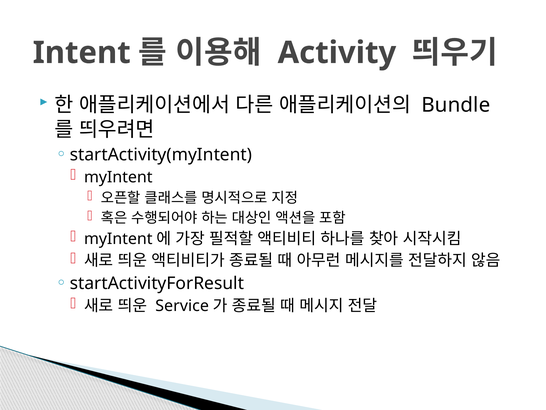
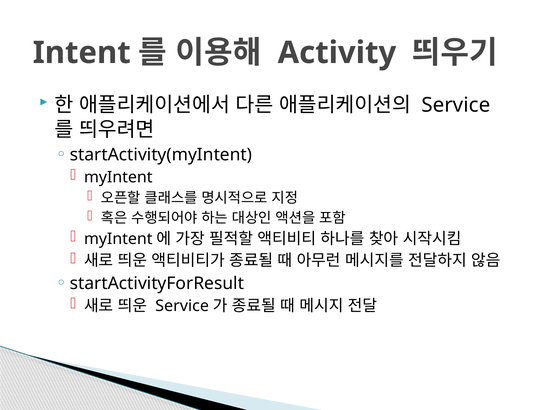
Bundle: Bundle -> Service (456, 105)
